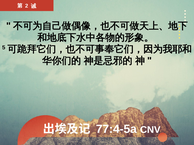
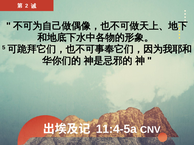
77:4-5a: 77:4-5a -> 11:4-5a (116, 130)
